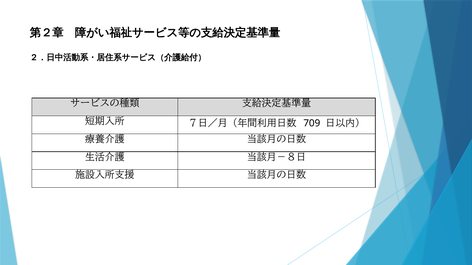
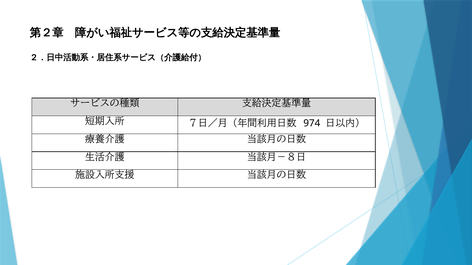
709: 709 -> 974 (312, 123)
